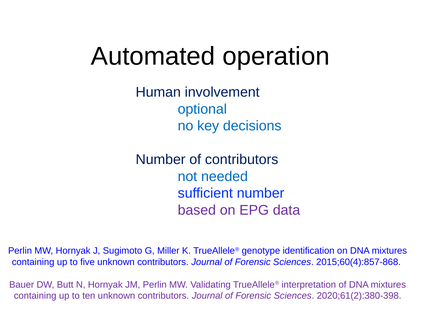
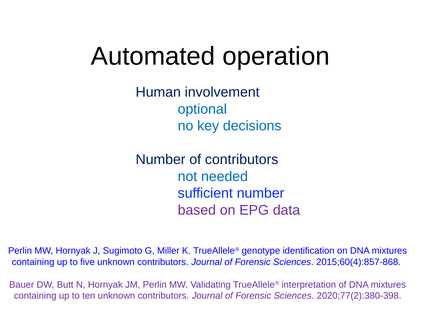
2020;61(2):380-398: 2020;61(2):380-398 -> 2020;77(2):380-398 (359, 296)
